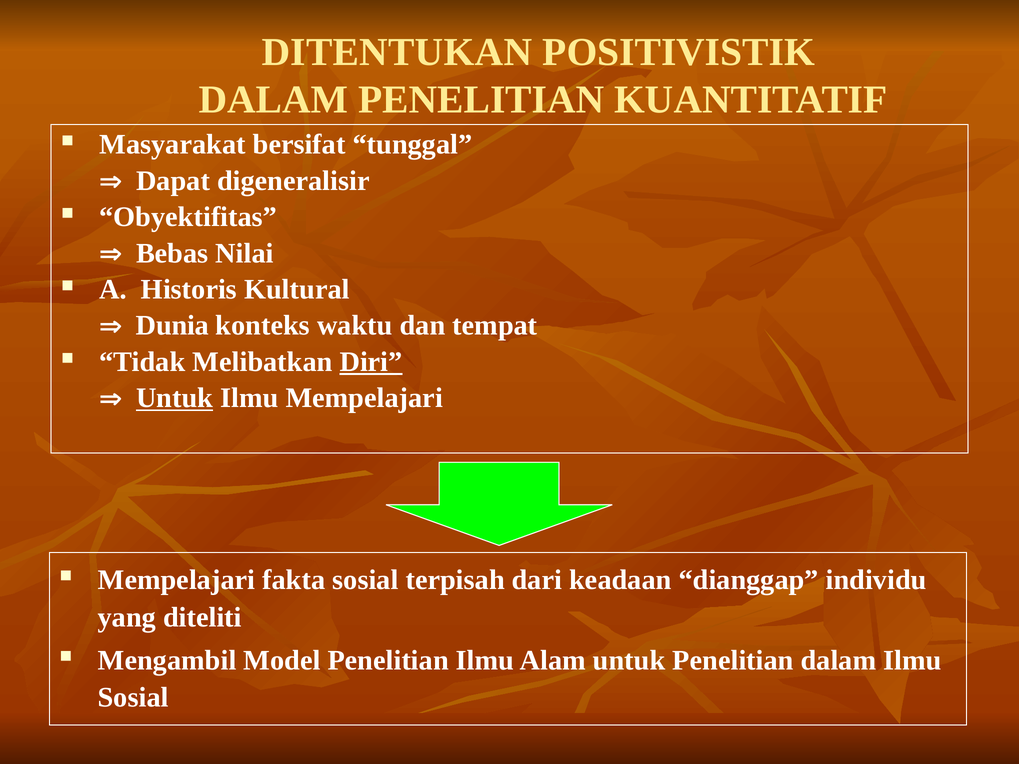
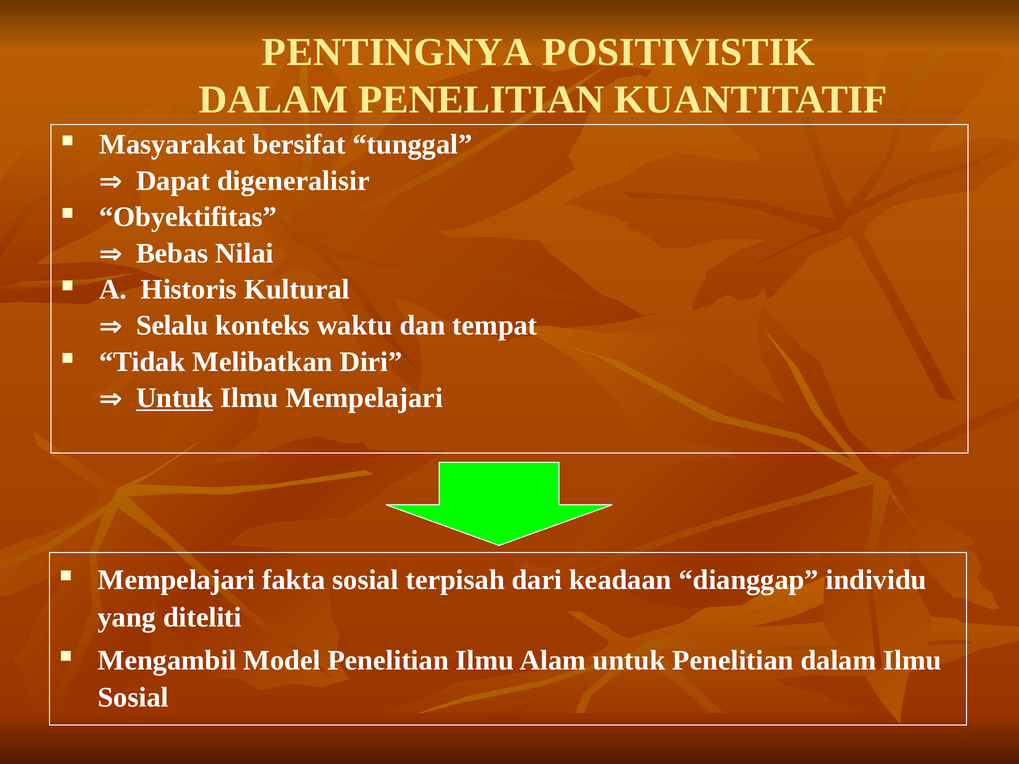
DITENTUKAN: DITENTUKAN -> PENTINGNYA (397, 52)
Dunia: Dunia -> Selalu (172, 326)
Diri underline: present -> none (371, 362)
